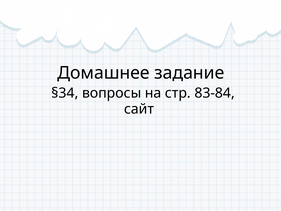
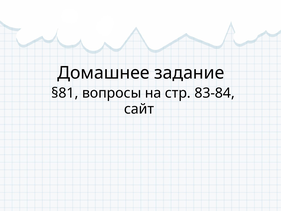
§34: §34 -> §81 (65, 93)
